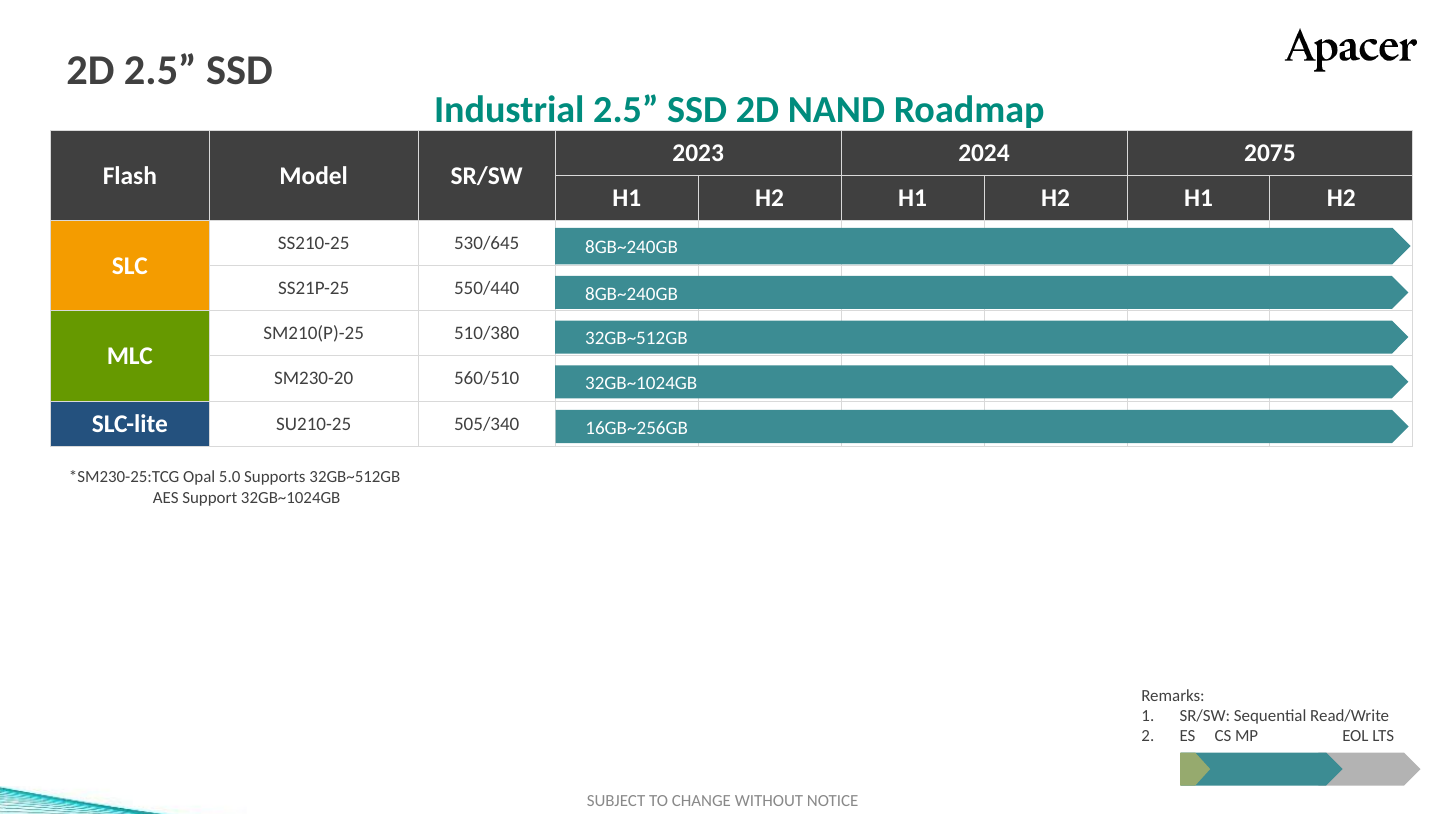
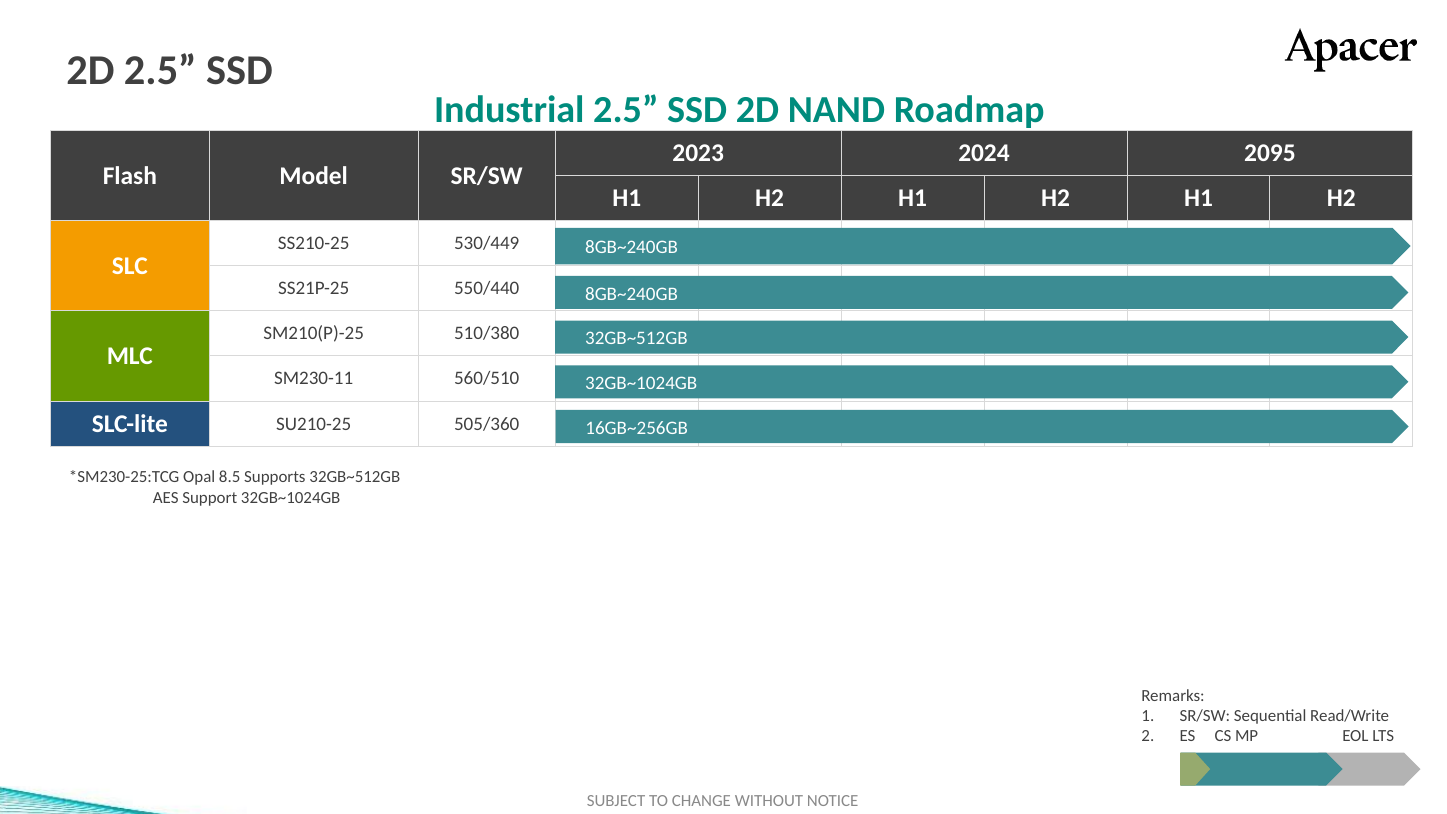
2075: 2075 -> 2095 (1270, 153)
530/645: 530/645 -> 530/449 (487, 243)
SM230-20: SM230-20 -> SM230-11 (314, 379)
505/340: 505/340 -> 505/360 (487, 424)
5.0: 5.0 -> 8.5 (230, 477)
